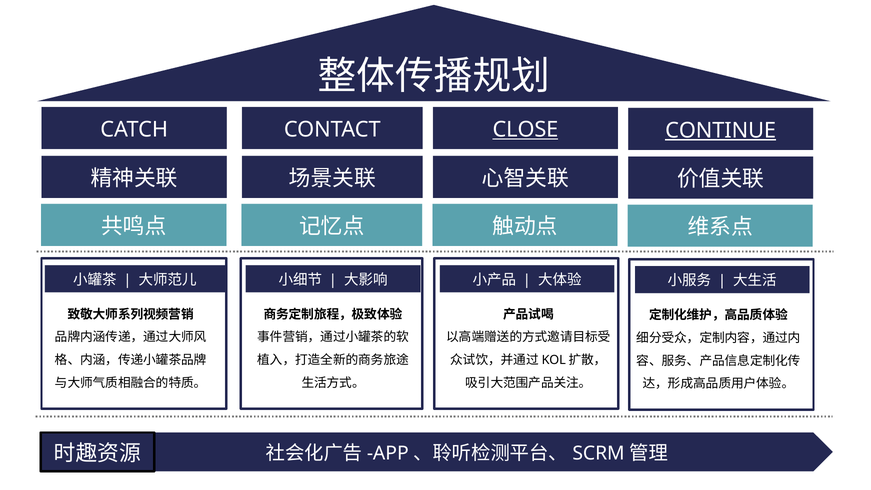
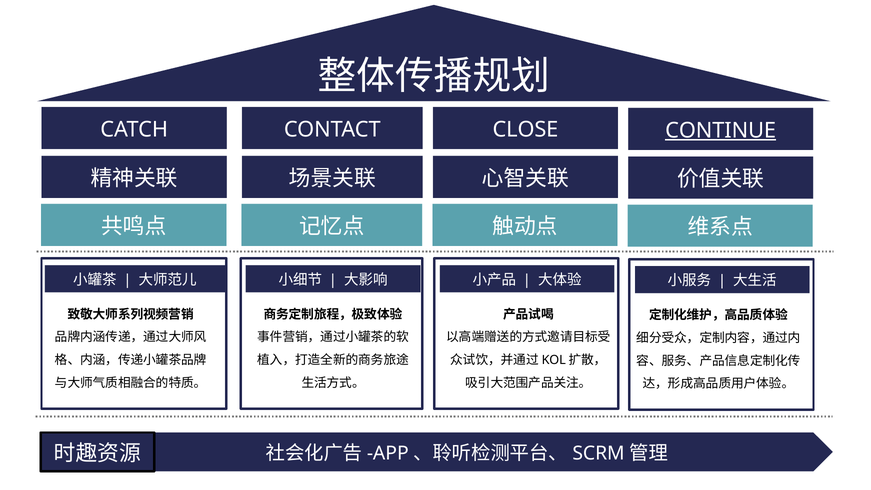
CLOSE underline: present -> none (525, 130)
